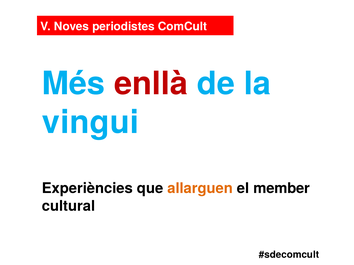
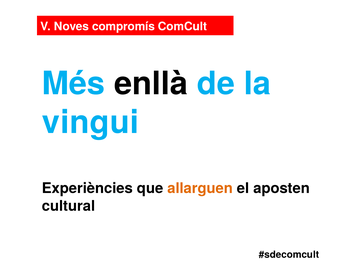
periodistes: periodistes -> compromís (124, 26)
enllà colour: red -> black (151, 84)
member: member -> aposten (282, 189)
